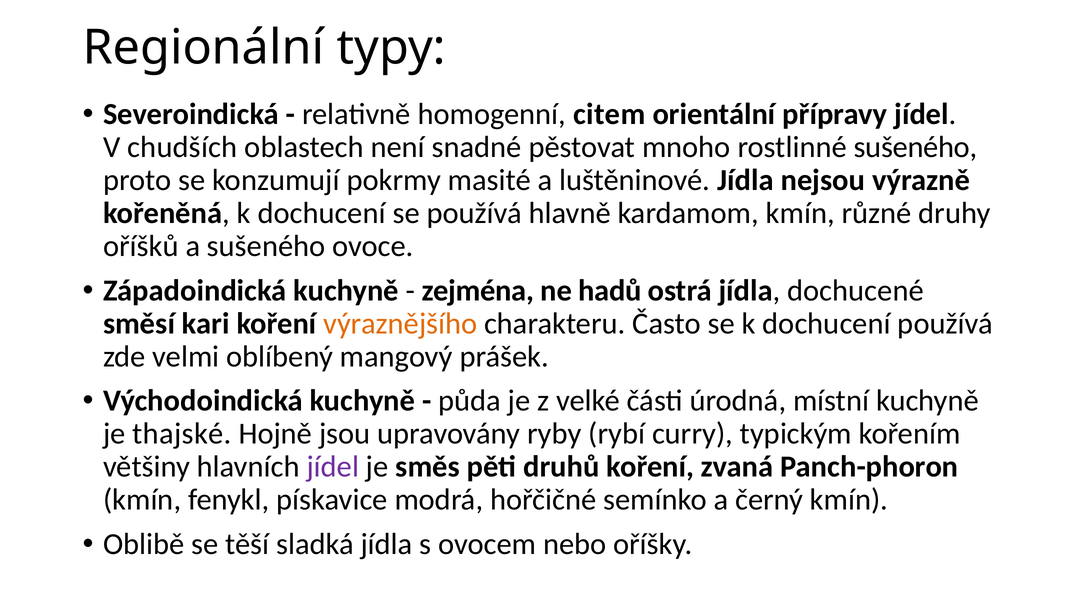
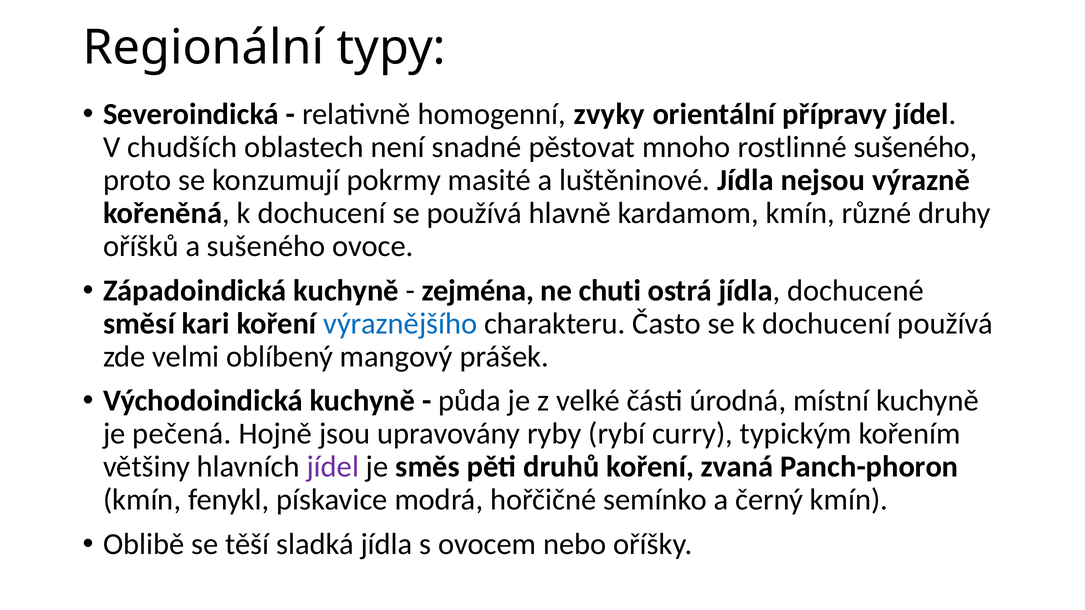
citem: citem -> zvyky (609, 114)
hadů: hadů -> chuti (610, 291)
výraznějšího colour: orange -> blue (400, 324)
thajské: thajské -> pečená (182, 434)
